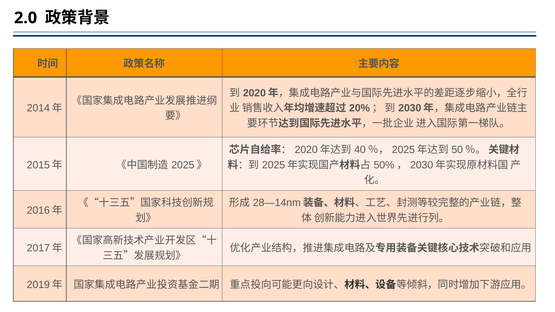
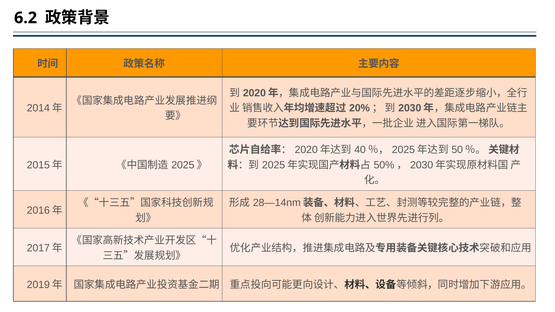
2.0: 2.0 -> 6.2 (26, 18)
